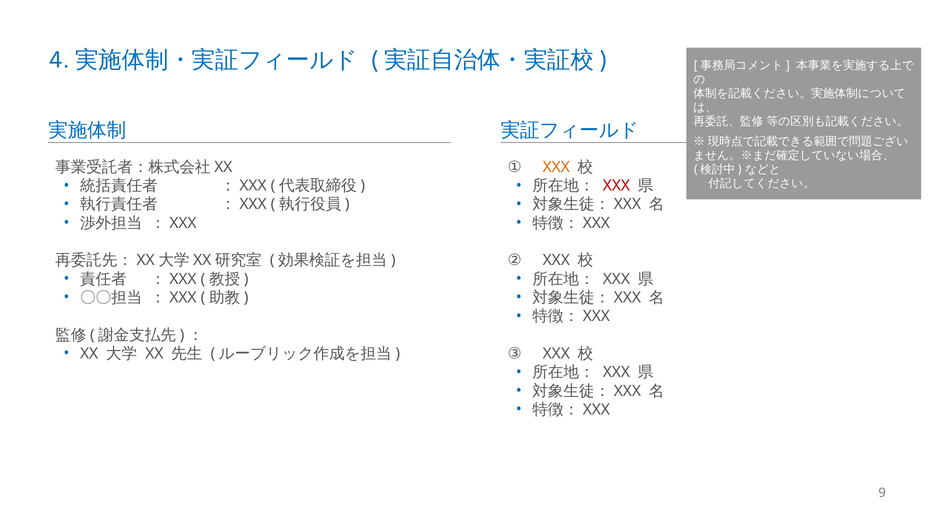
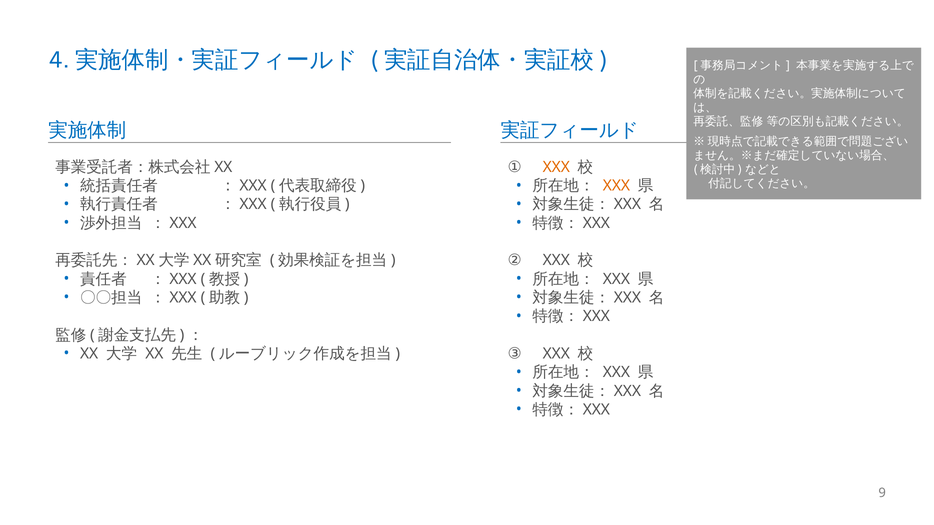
XXX colour: red -> orange (616, 186)
